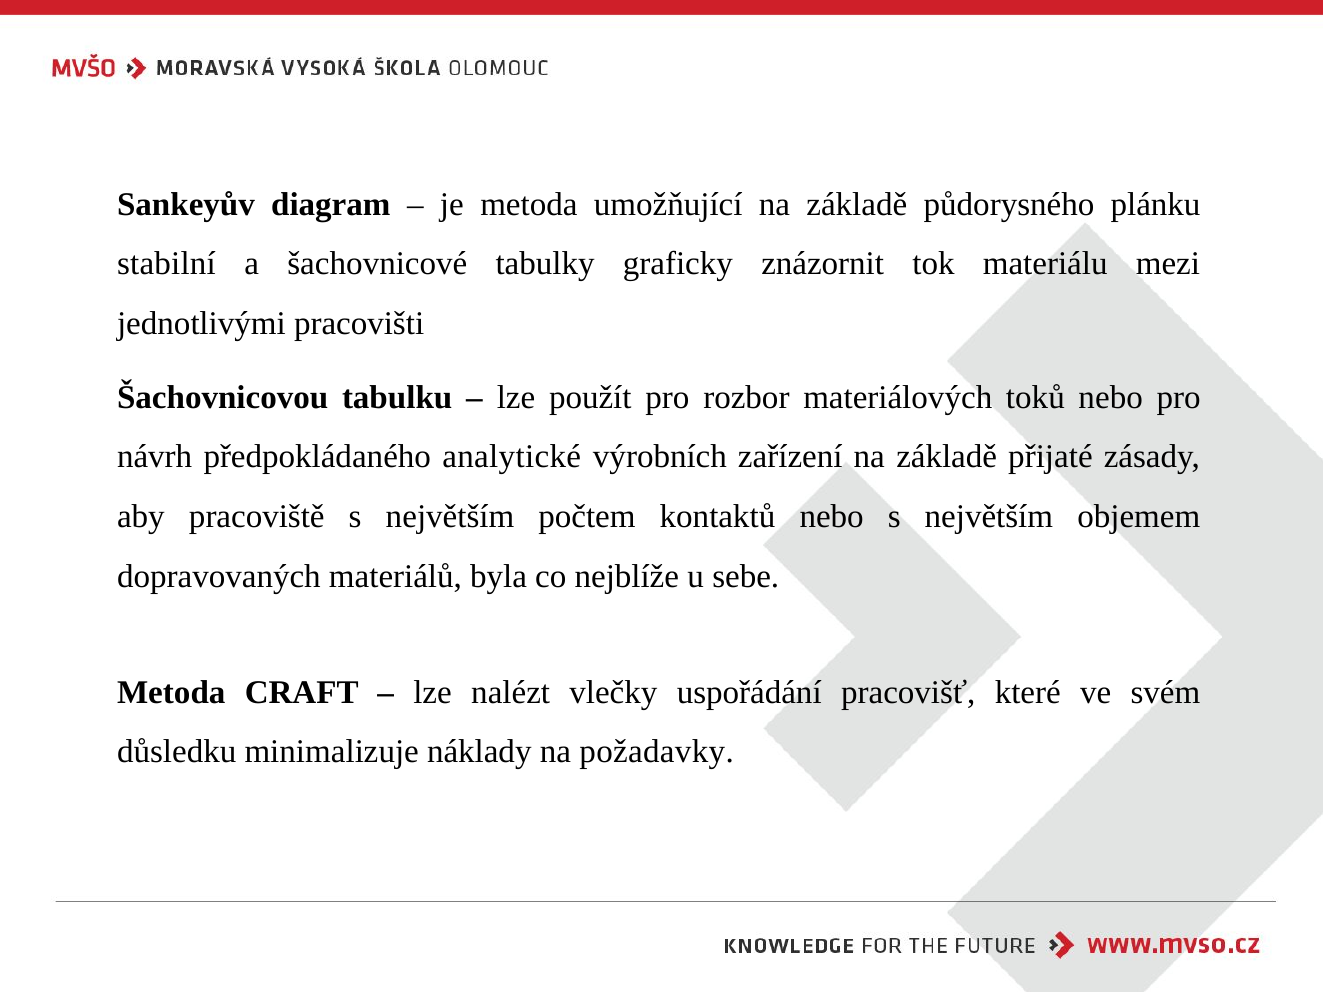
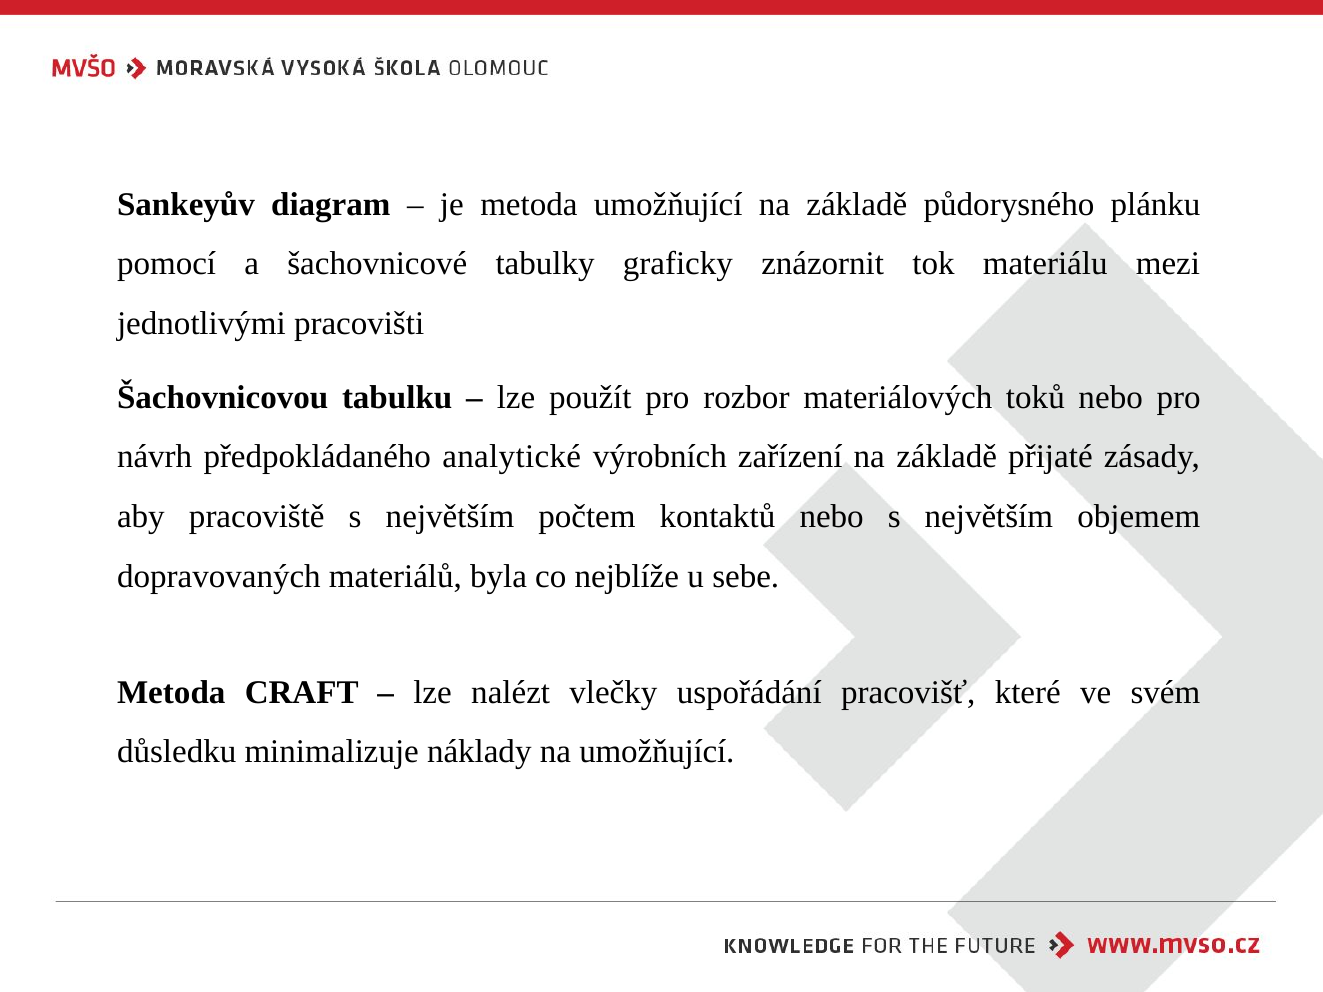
stabilní: stabilní -> pomocí (167, 264)
na požadavky: požadavky -> umožňující (657, 752)
